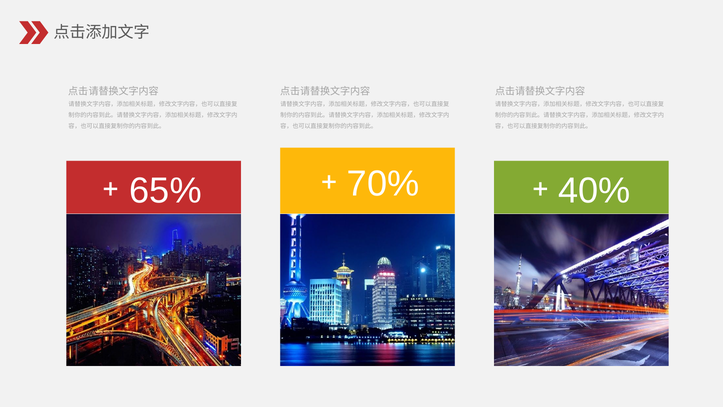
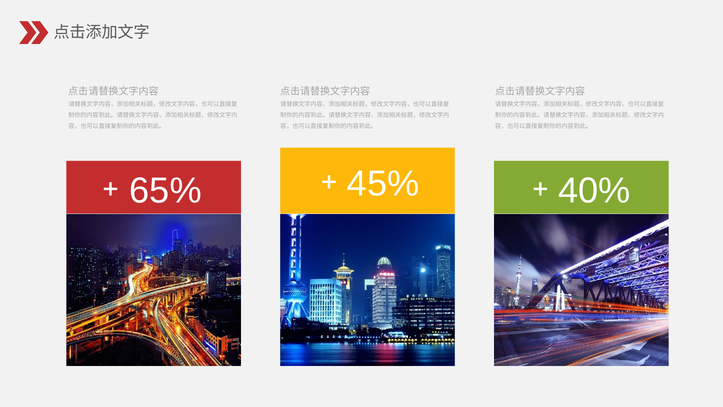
70%: 70% -> 45% (383, 184)
